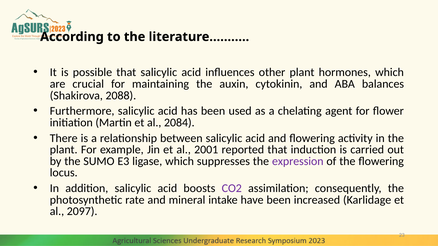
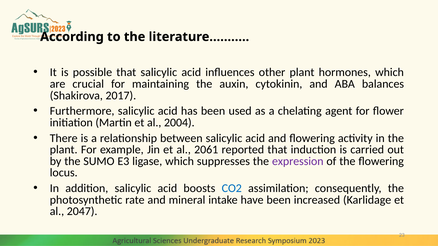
2088: 2088 -> 2017 (121, 96)
2084: 2084 -> 2004 (179, 123)
2001: 2001 -> 2061 (206, 150)
CO2 colour: purple -> blue (232, 189)
2097: 2097 -> 2047 (82, 212)
